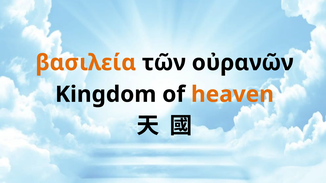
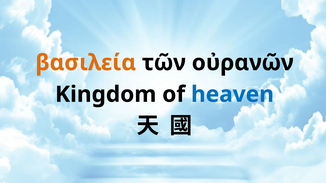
heaven colour: orange -> blue (232, 95)
